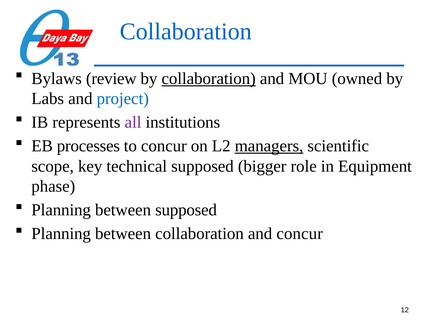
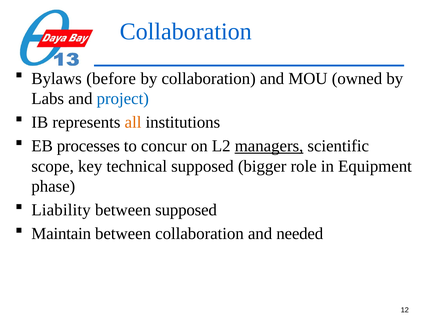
review: review -> before (111, 78)
collaboration underline: present -> none (209, 78)
all colour: purple -> orange (133, 122)
Planning: Planning -> Liability (61, 210)
Planning: Planning -> Maintain (61, 233)
and concur: concur -> needed (300, 233)
